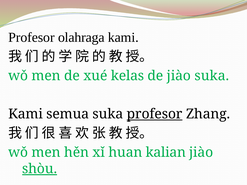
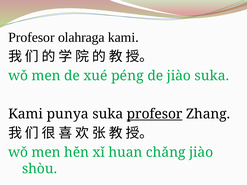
kelas: kelas -> péng (127, 76)
semua: semua -> punya (68, 114)
kalian: kalian -> chǎng (166, 153)
shòu underline: present -> none (40, 169)
